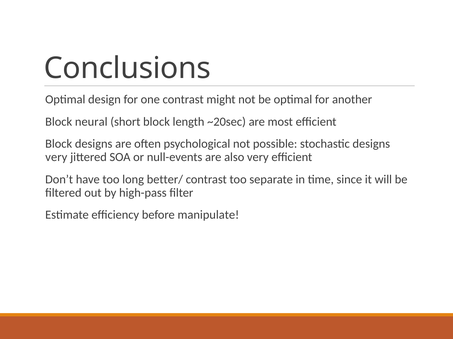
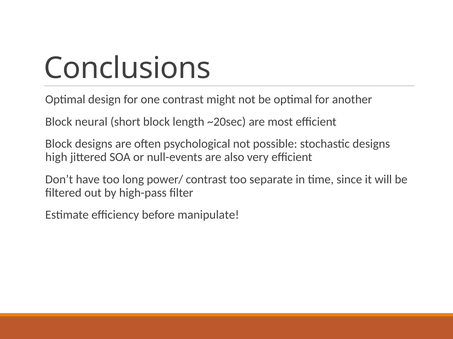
very: very -> high (56, 158)
better/: better/ -> power/ (165, 180)
